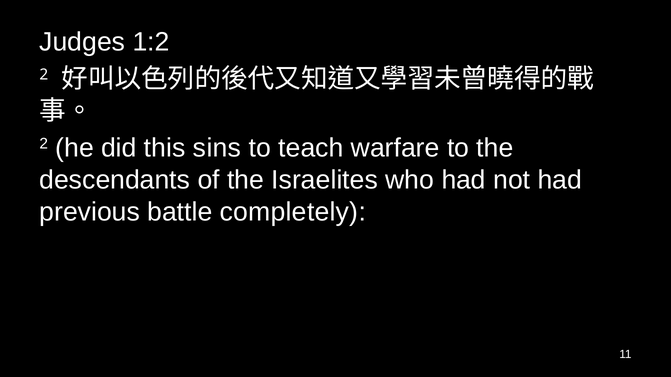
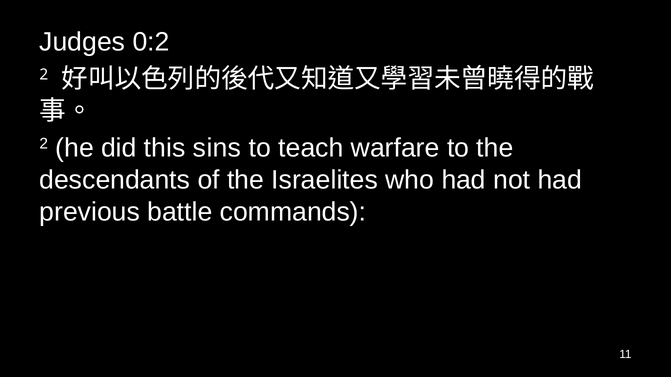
1:2: 1:2 -> 0:2 (151, 42)
completely: completely -> commands (293, 212)
